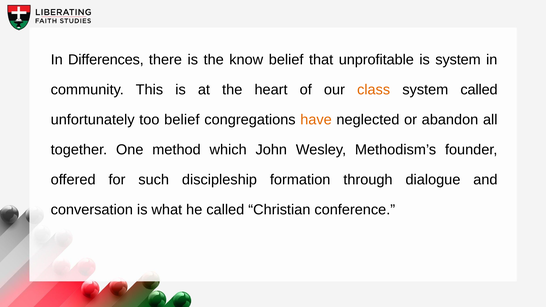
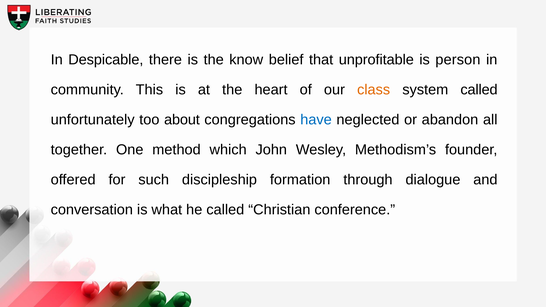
Differences: Differences -> Despicable (106, 60)
is system: system -> person (458, 60)
too belief: belief -> about (182, 120)
have colour: orange -> blue (316, 120)
